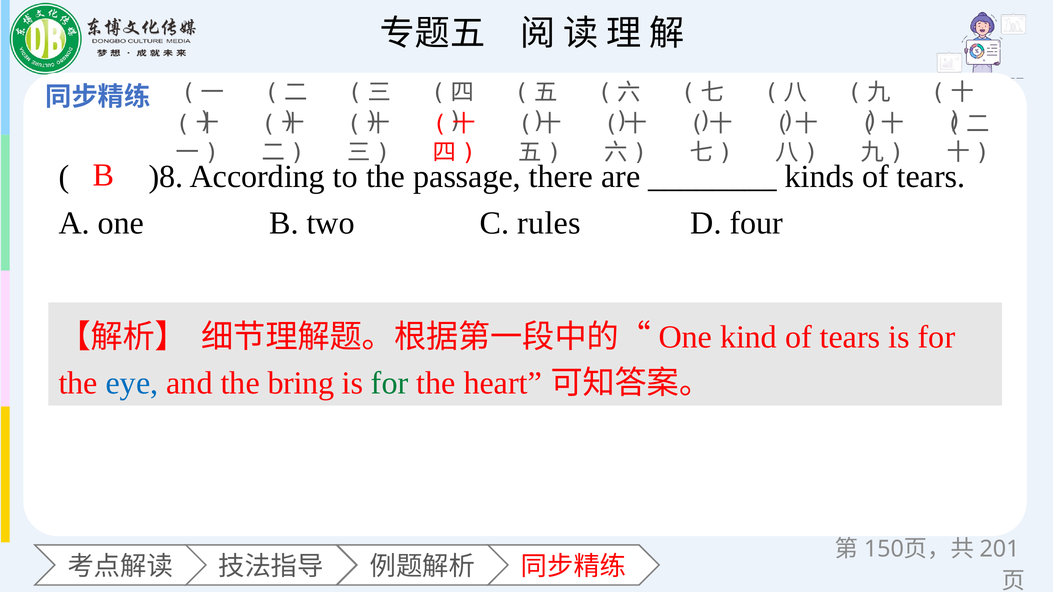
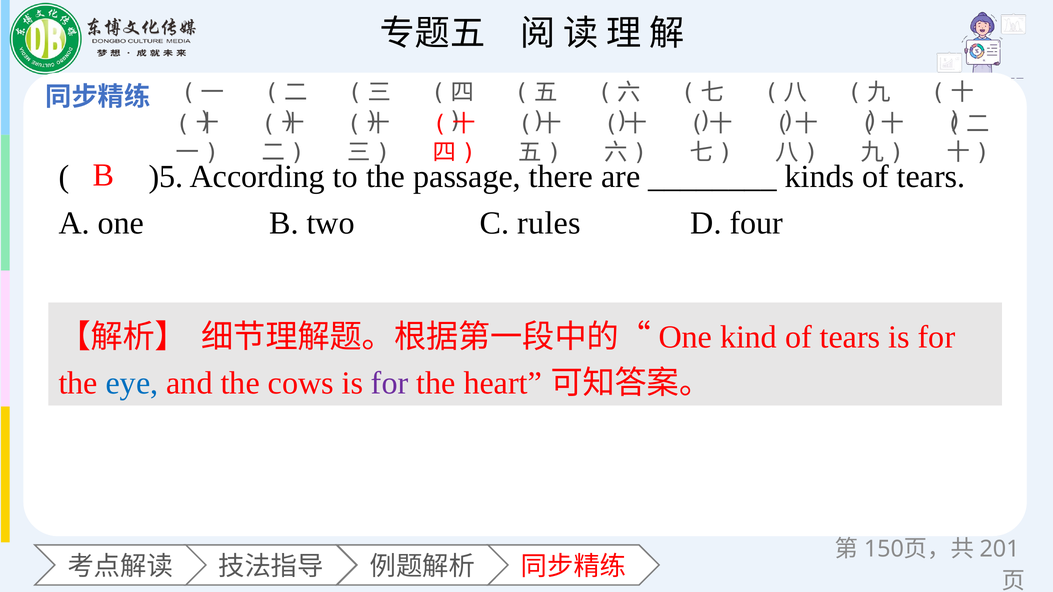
)8: )8 -> )5 (166, 177)
bring: bring -> cows (301, 383)
for colour: green -> purple (390, 383)
